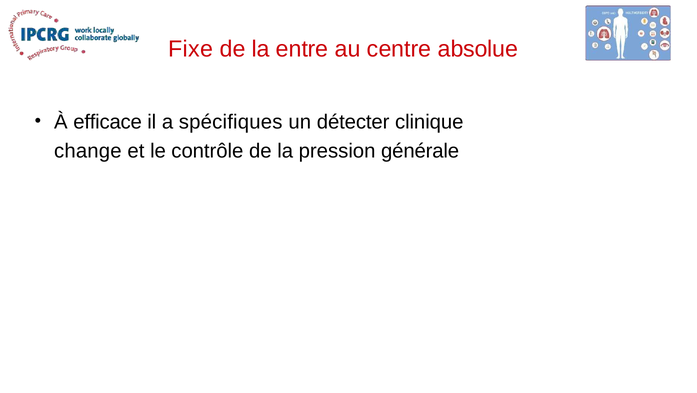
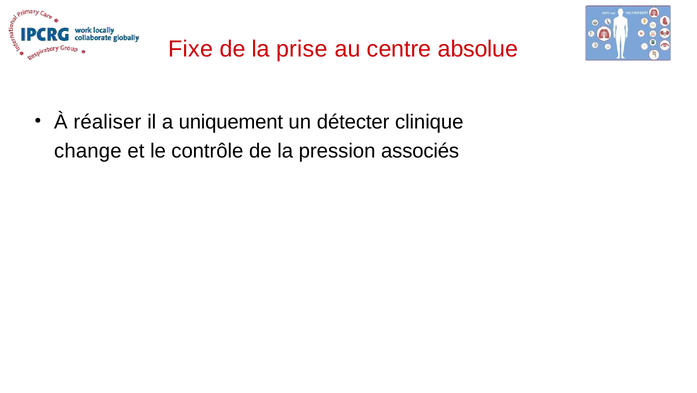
entre: entre -> prise (302, 49)
efficace: efficace -> réaliser (107, 122)
spécifiques: spécifiques -> uniquement (231, 122)
générale: générale -> associés (420, 151)
